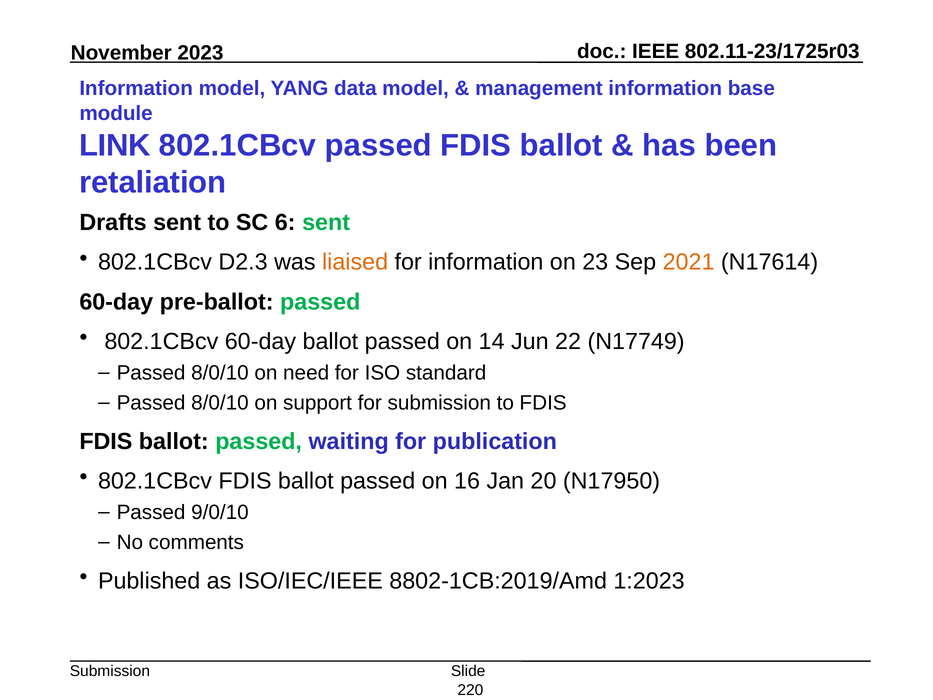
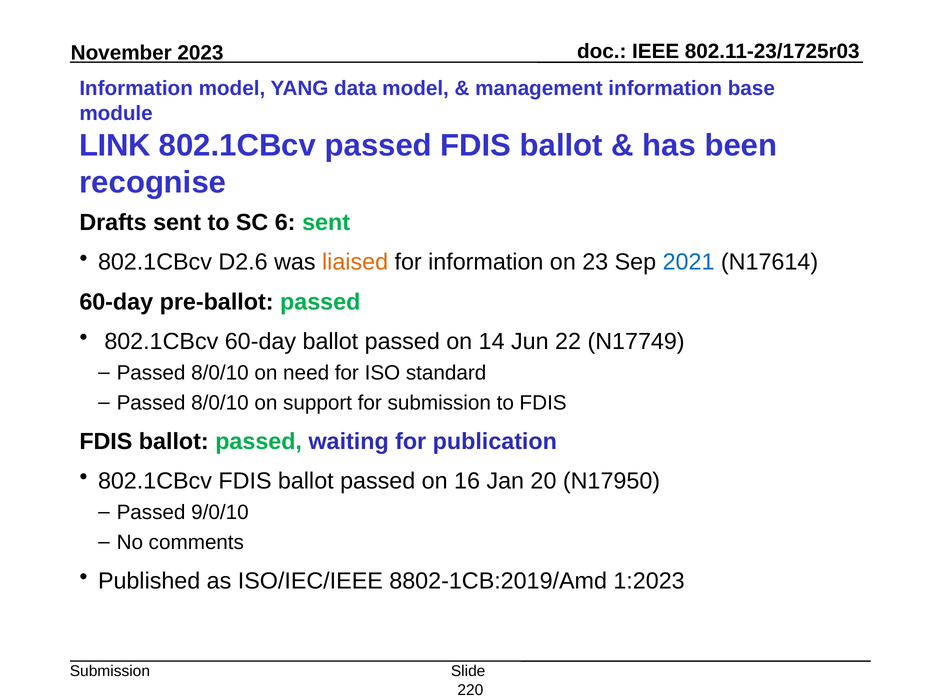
retaliation: retaliation -> recognise (153, 183)
D2.3: D2.3 -> D2.6 (243, 262)
2021 colour: orange -> blue (689, 262)
